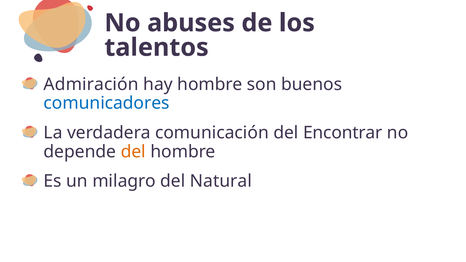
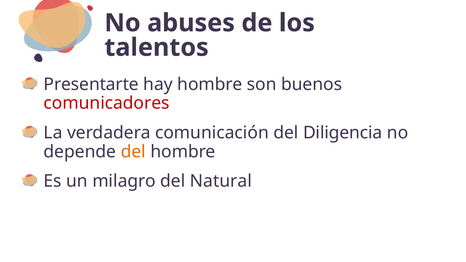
Admiración: Admiración -> Presentarte (91, 84)
comunicadores colour: blue -> red (107, 103)
Encontrar: Encontrar -> Diligencia (343, 133)
